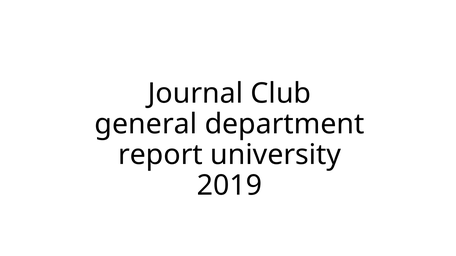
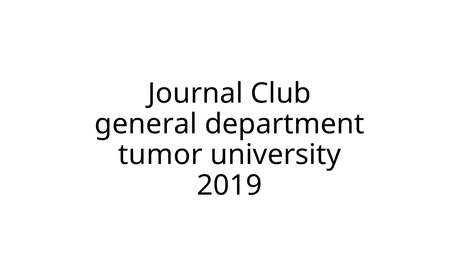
report: report -> tumor (160, 155)
